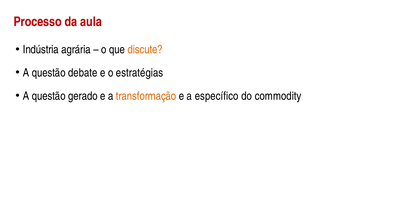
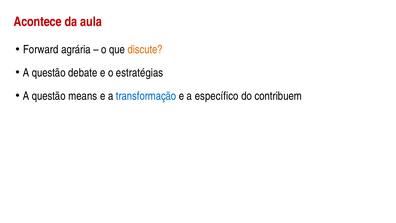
Processo: Processo -> Acontece (38, 22)
Indústria: Indústria -> Forward (41, 50)
gerado: gerado -> means (83, 96)
transformação colour: orange -> blue (146, 96)
commodity: commodity -> contribuem (278, 96)
